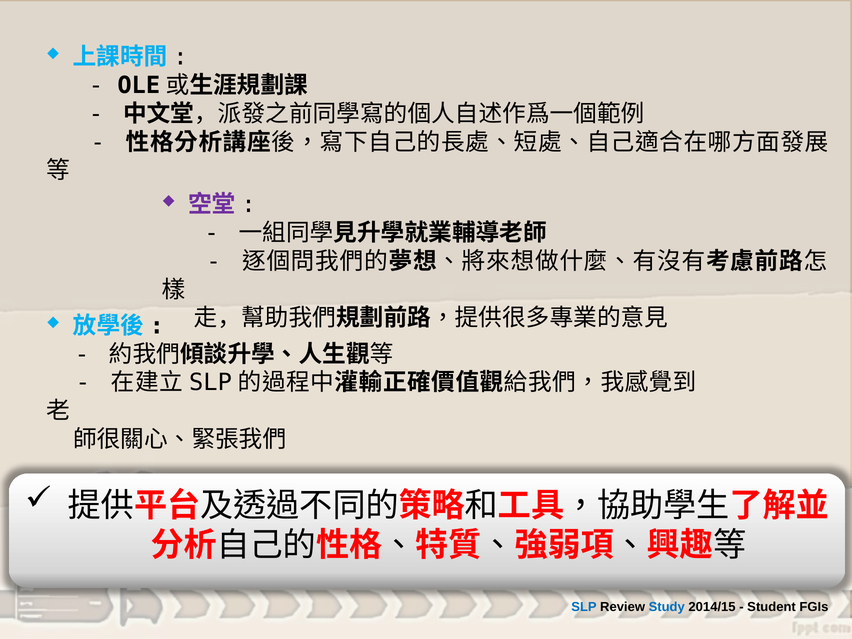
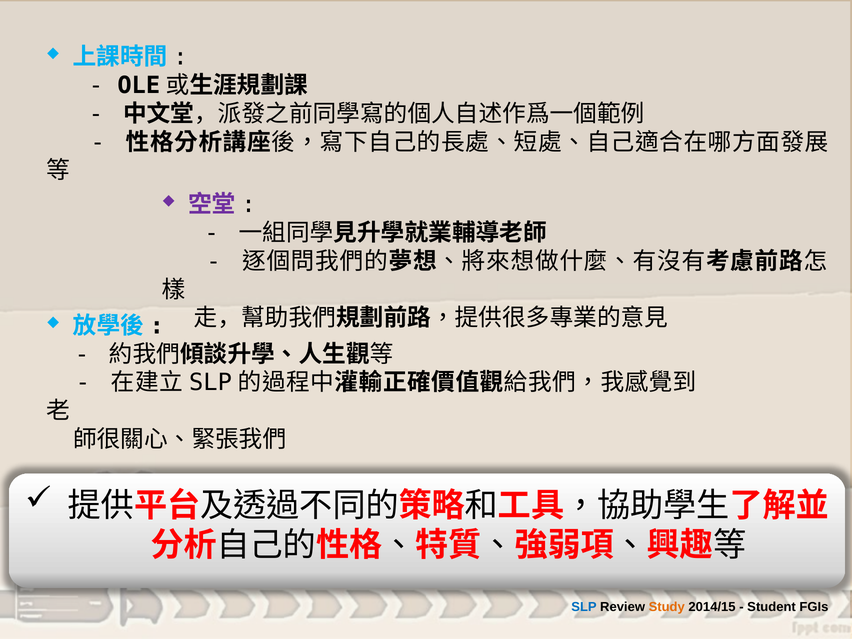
Study colour: blue -> orange (667, 607)
